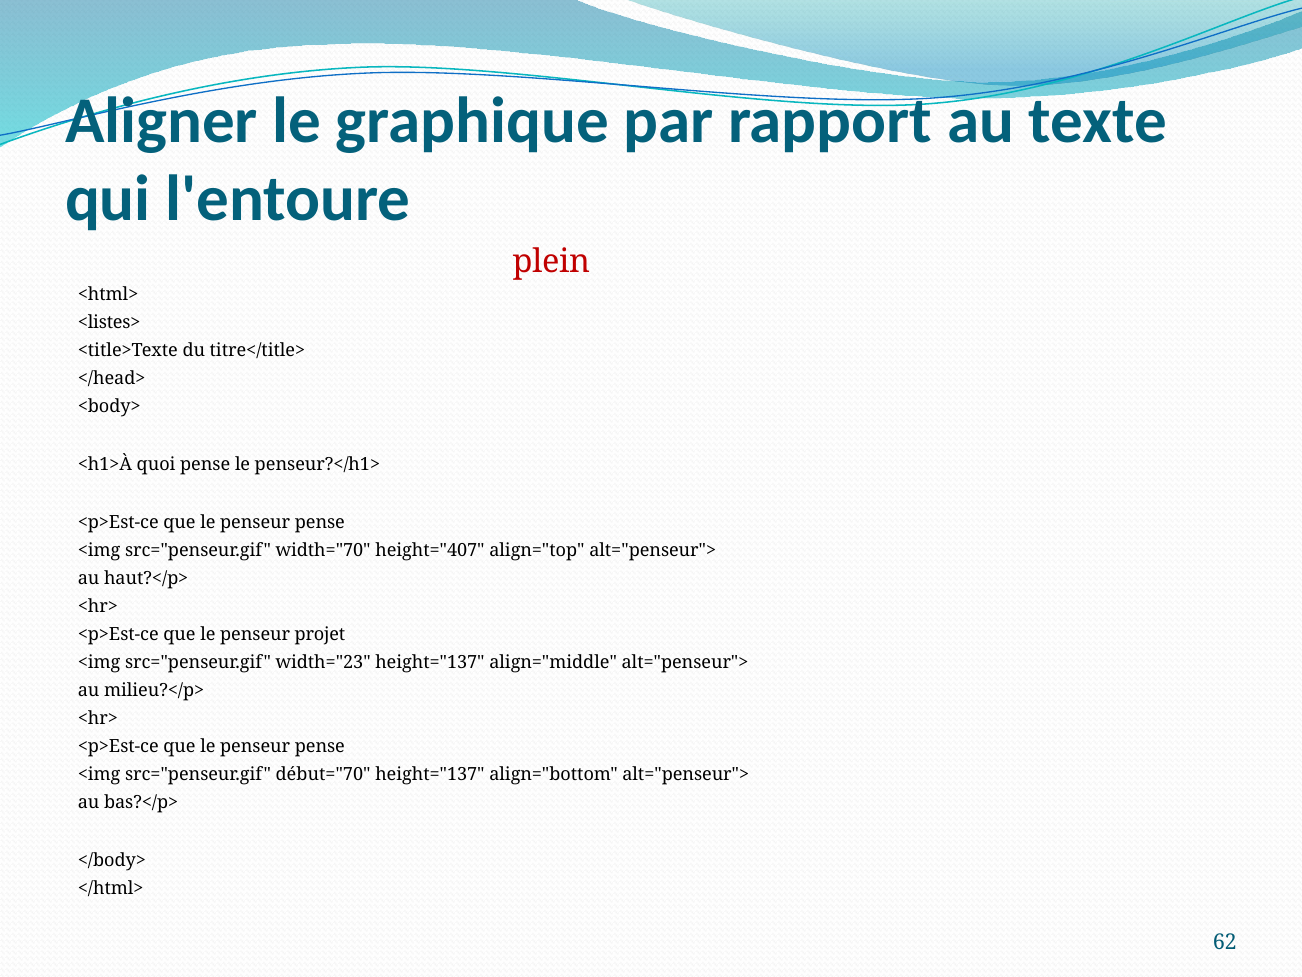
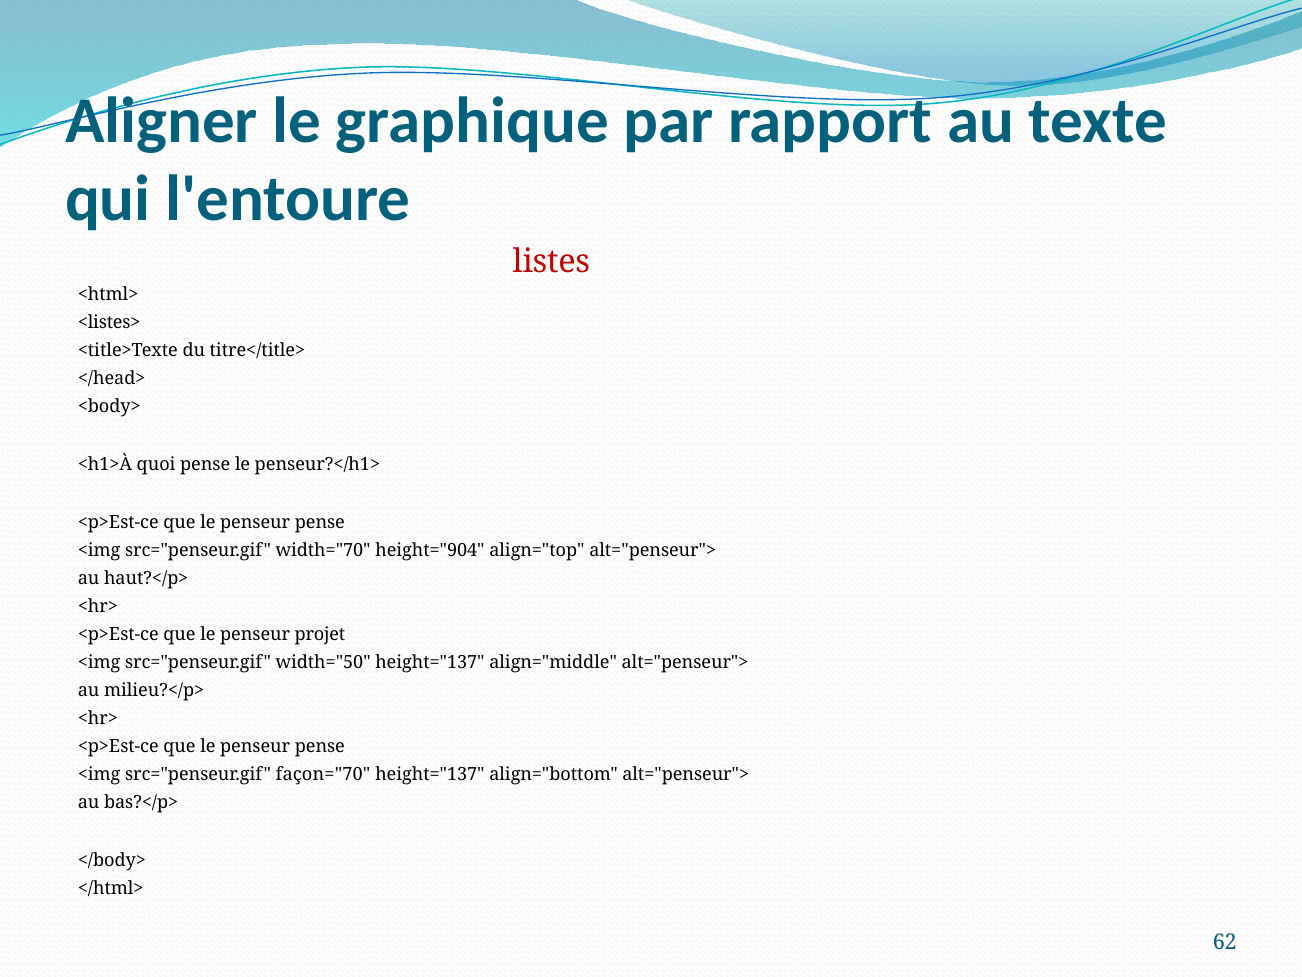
plein: plein -> listes (551, 262)
height="407: height="407 -> height="904 (430, 550)
width="23: width="23 -> width="50 (323, 662)
début="70: début="70 -> façon="70 (323, 774)
